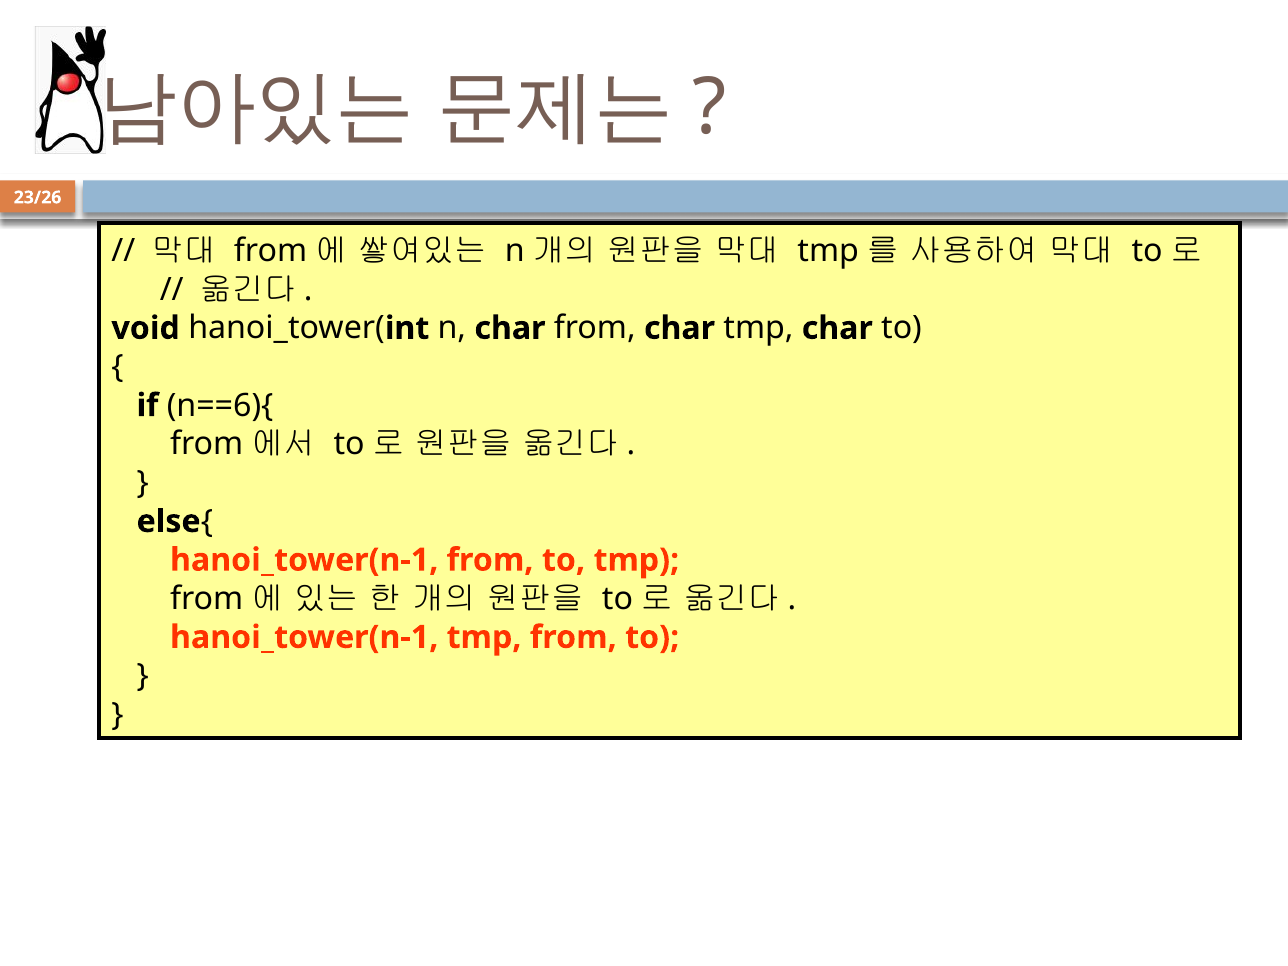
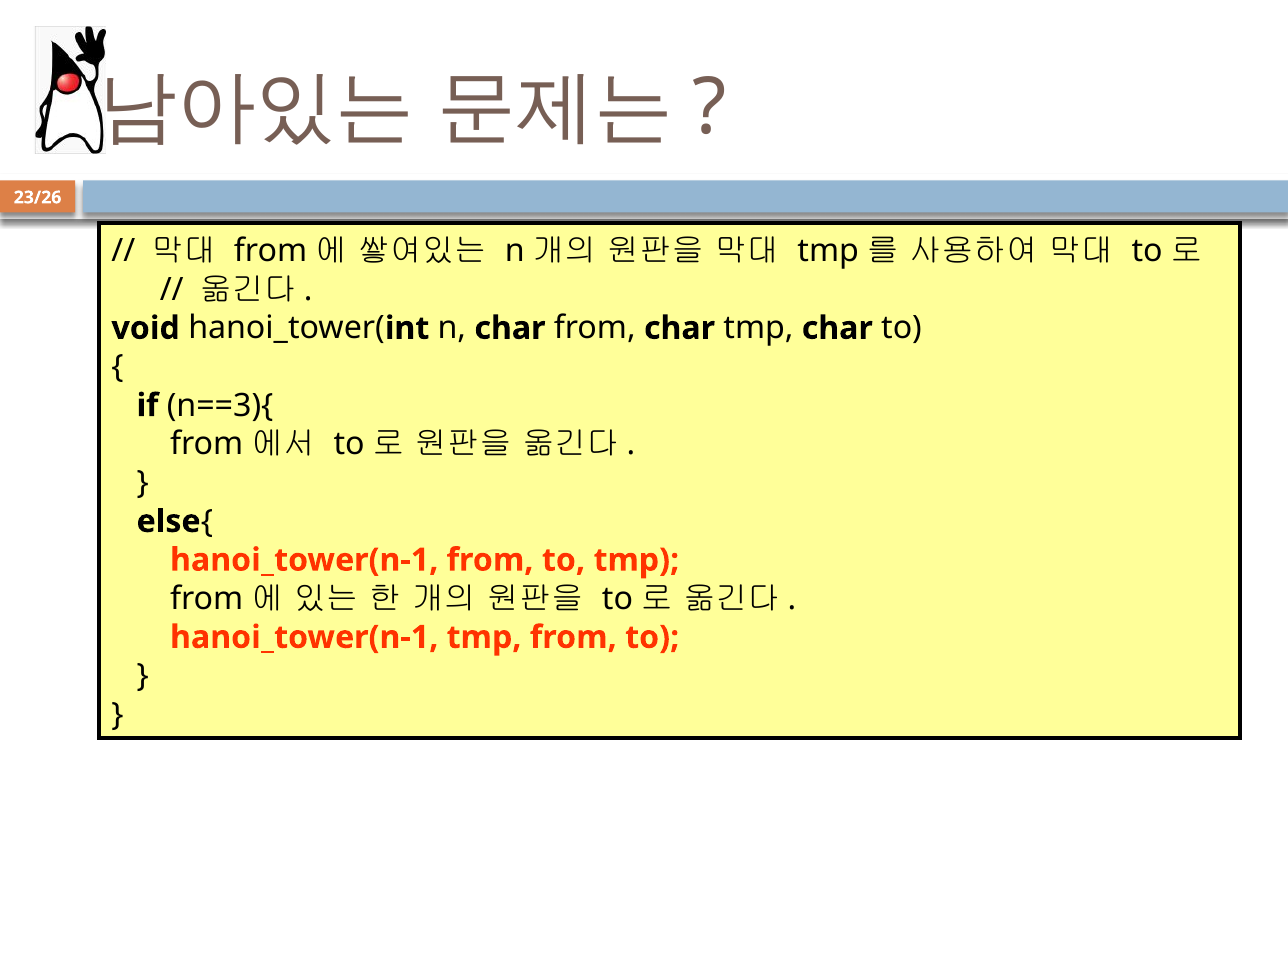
n==6){: n==6){ -> n==3){ (220, 405)
